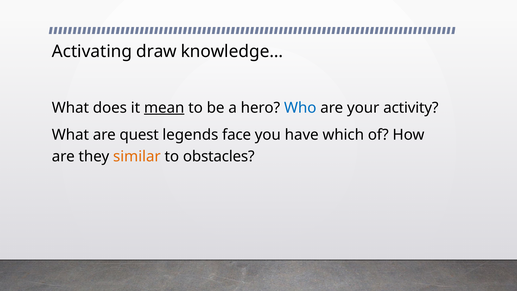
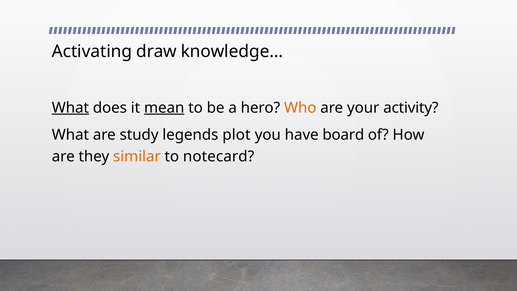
What underline: none -> present (70, 108)
Who colour: blue -> orange (300, 108)
quest: quest -> study (139, 135)
face: face -> plot (236, 135)
which: which -> board (343, 135)
obstacles: obstacles -> notecard (219, 156)
